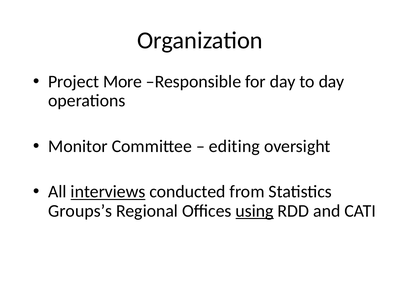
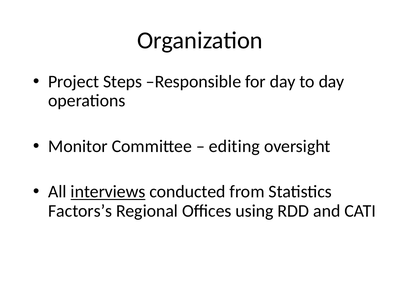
More: More -> Steps (123, 82)
Groups’s: Groups’s -> Factors’s (80, 211)
using underline: present -> none (255, 211)
